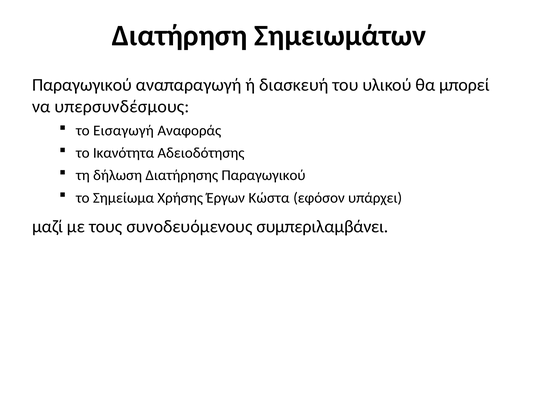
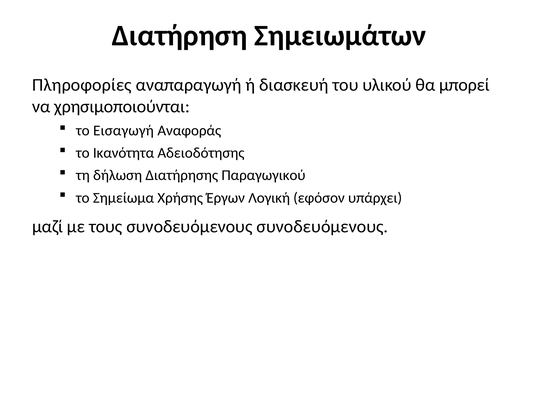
Παραγωγικού: Παραγωγικού -> Πληροφορίες (82, 85)
υπερσυνδέσμους: υπερσυνδέσμους -> χρησιμοποιούνται (122, 107)
Κώστα: Κώστα -> Λογική (269, 198)
συνοδευόμενους συμπεριλαμβάνει: συμπεριλαμβάνει -> συνοδευόμενους (322, 227)
